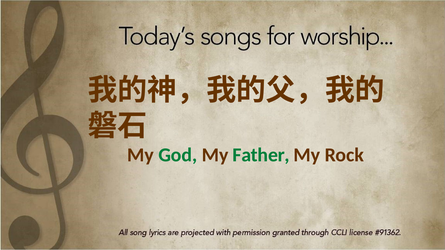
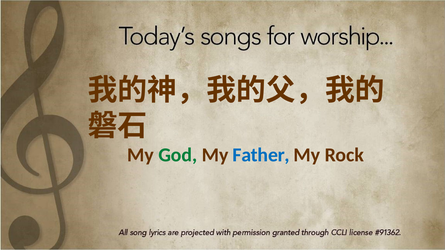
Father colour: green -> blue (261, 155)
